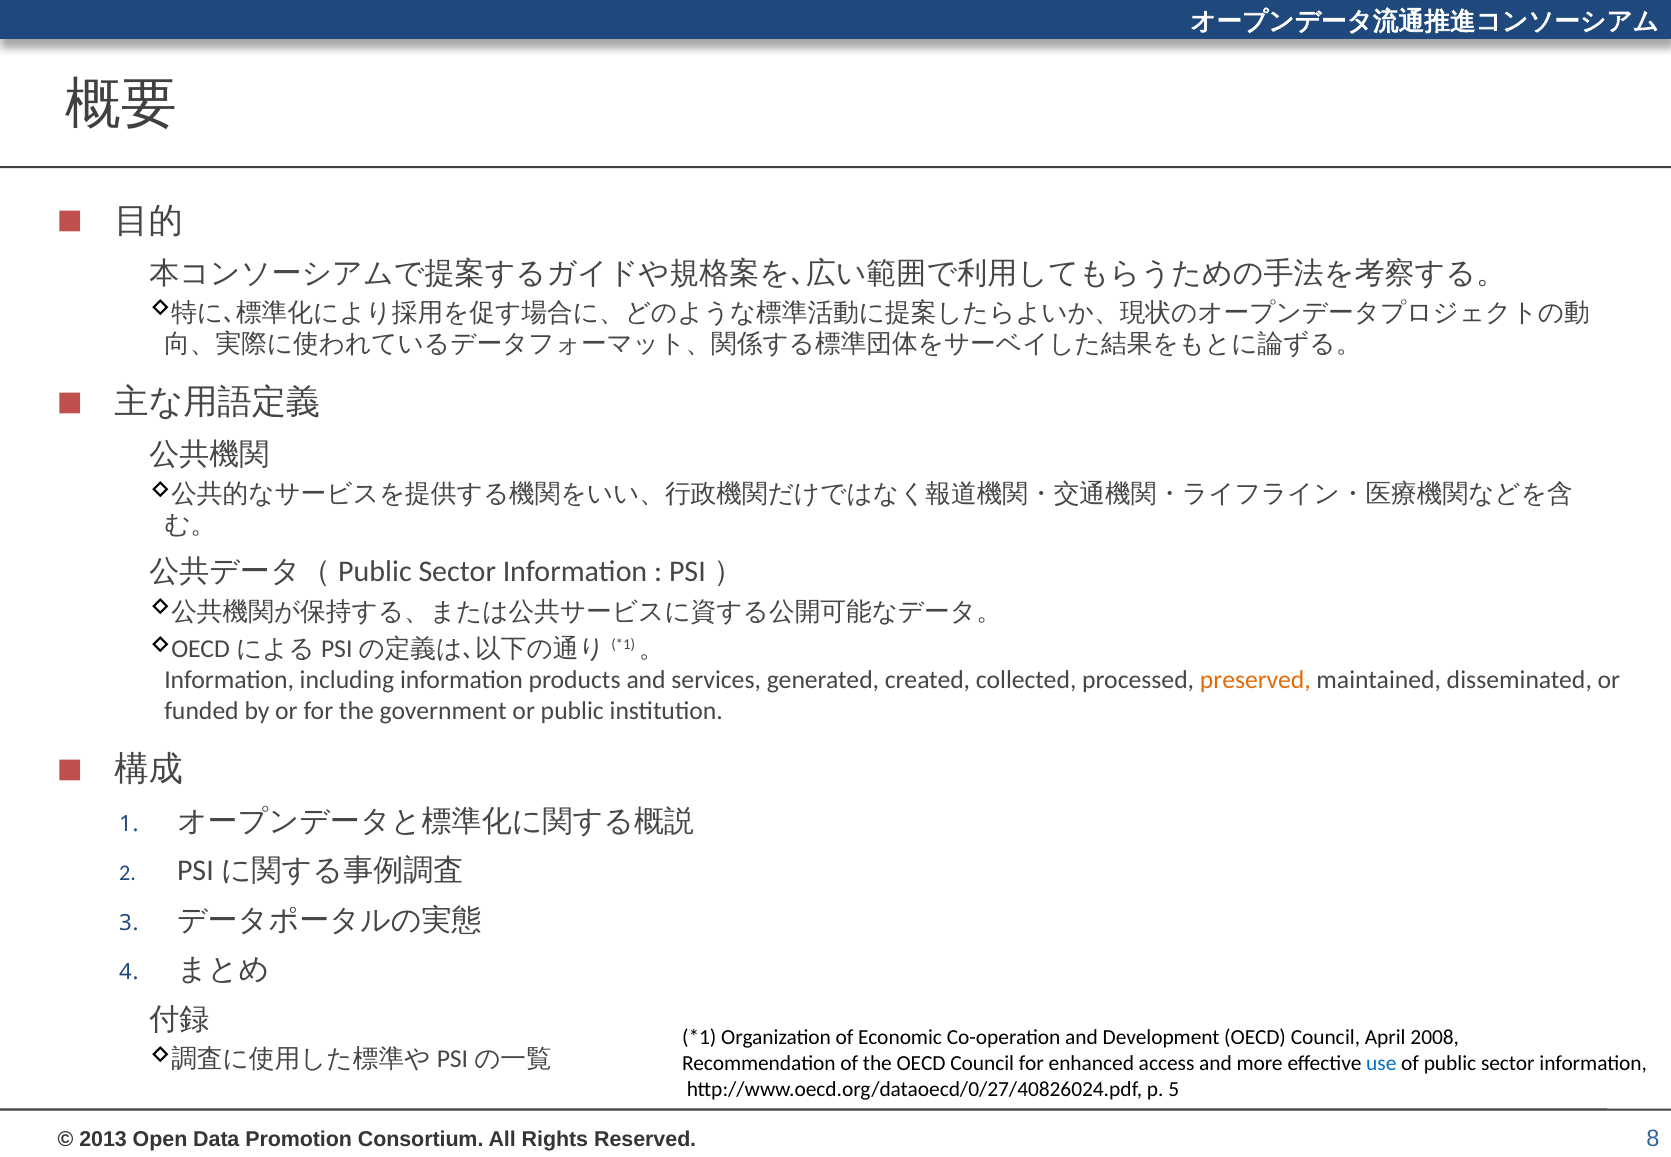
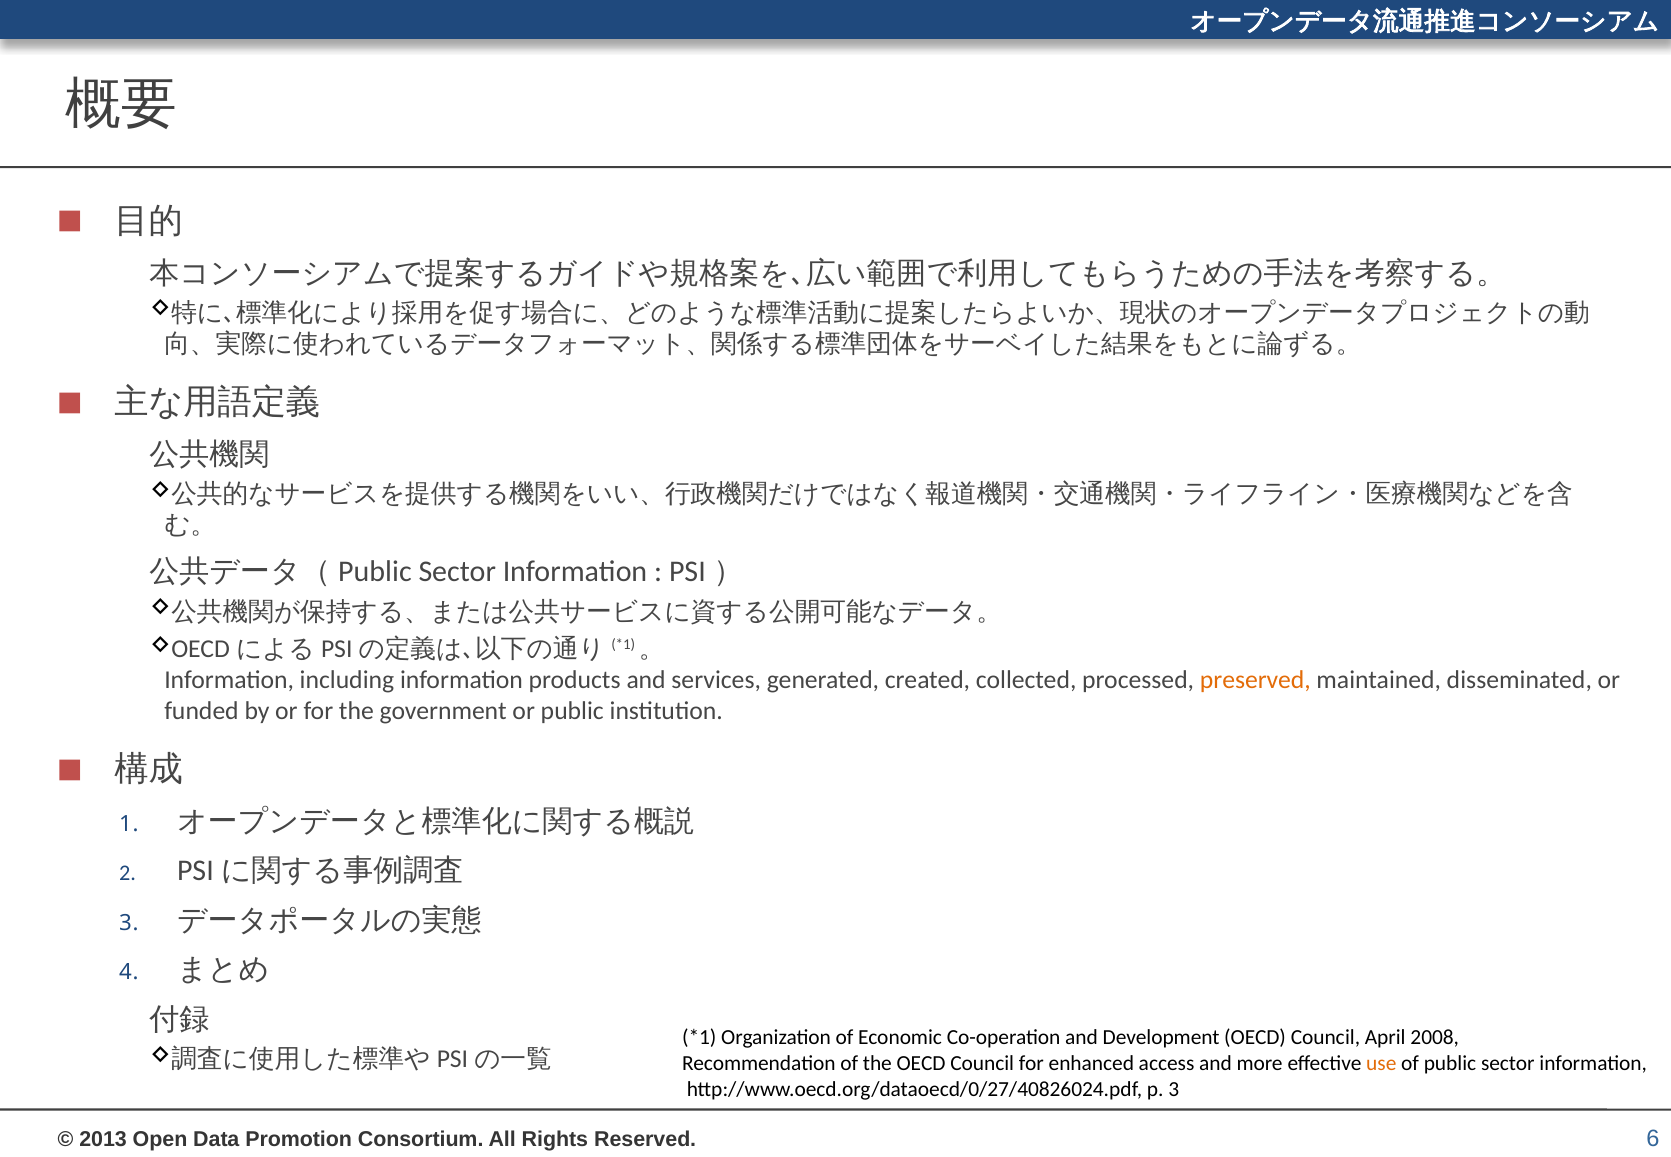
use colour: blue -> orange (1381, 1063)
p 5: 5 -> 3 (1174, 1089)
8: 8 -> 6 (1653, 1139)
